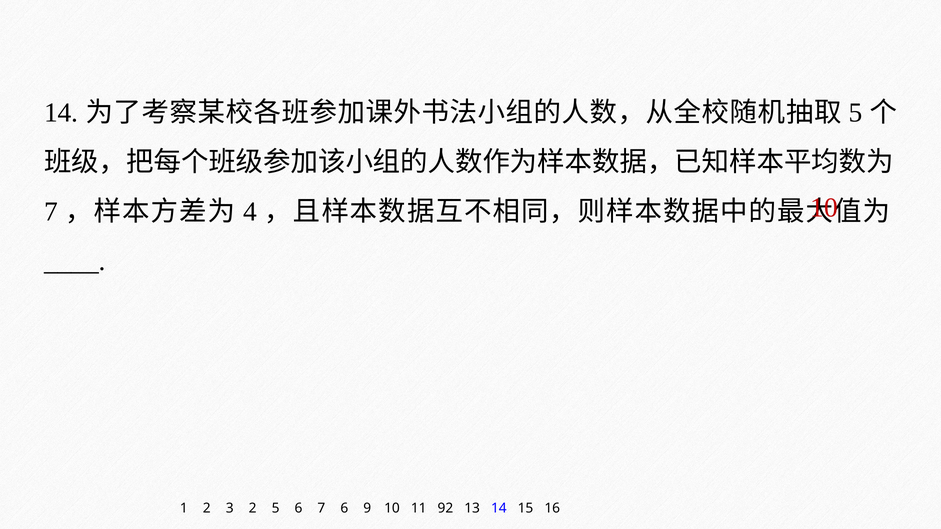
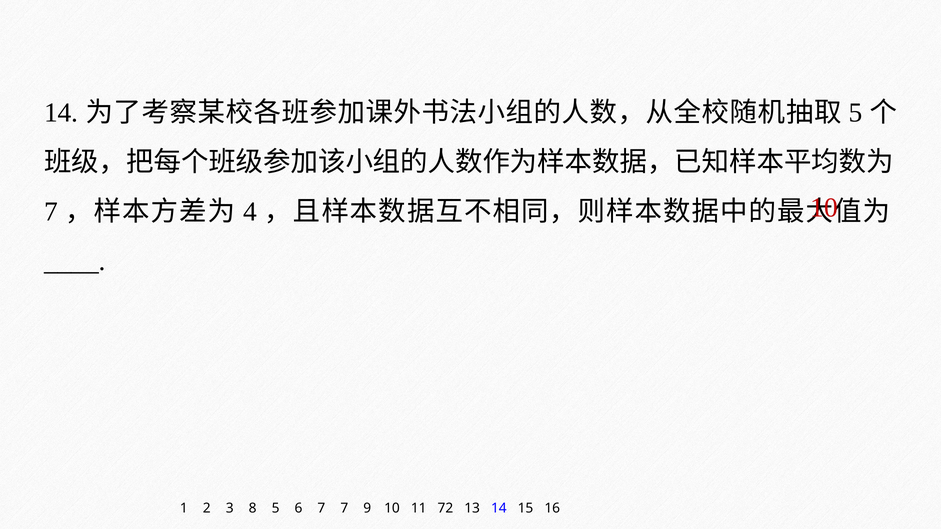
3 2: 2 -> 8 (253, 509)
7 6: 6 -> 7 (344, 509)
92: 92 -> 72 (445, 509)
